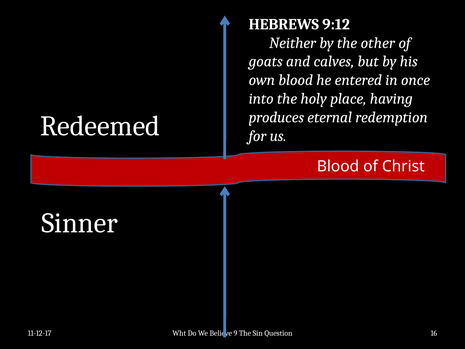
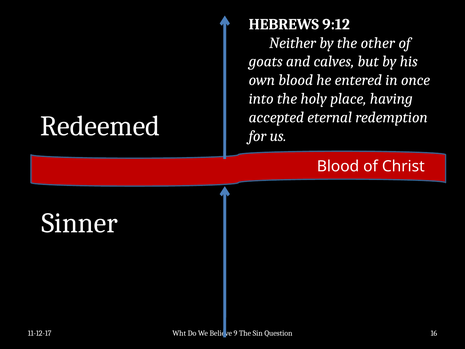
produces: produces -> accepted (276, 117)
